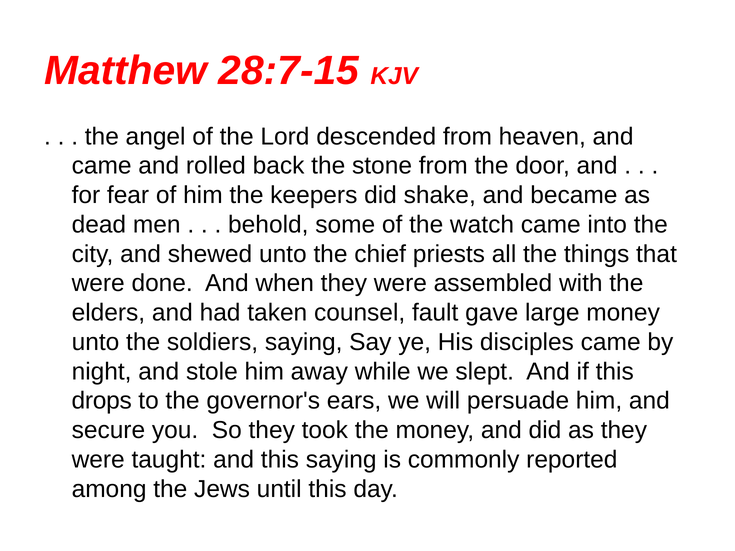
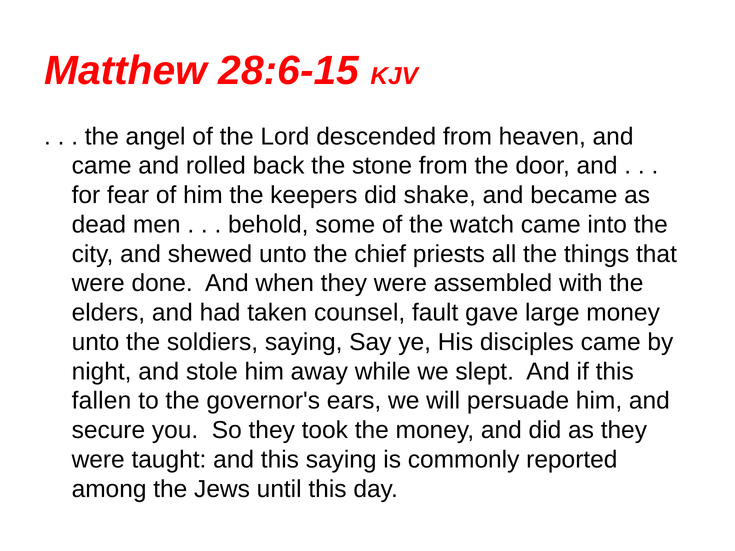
28:7-15: 28:7-15 -> 28:6-15 (289, 71)
drops: drops -> fallen (101, 401)
